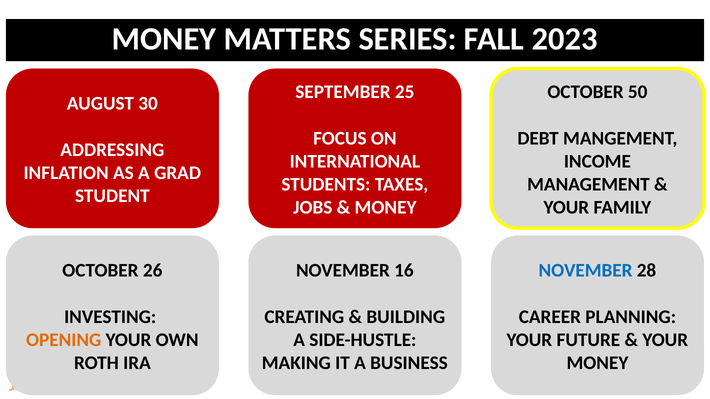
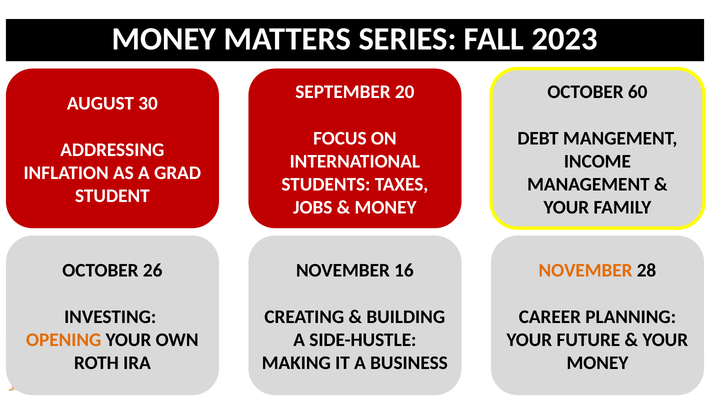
25: 25 -> 20 (405, 92)
50: 50 -> 60 (638, 92)
NOVEMBER colour: blue -> orange (586, 271)
